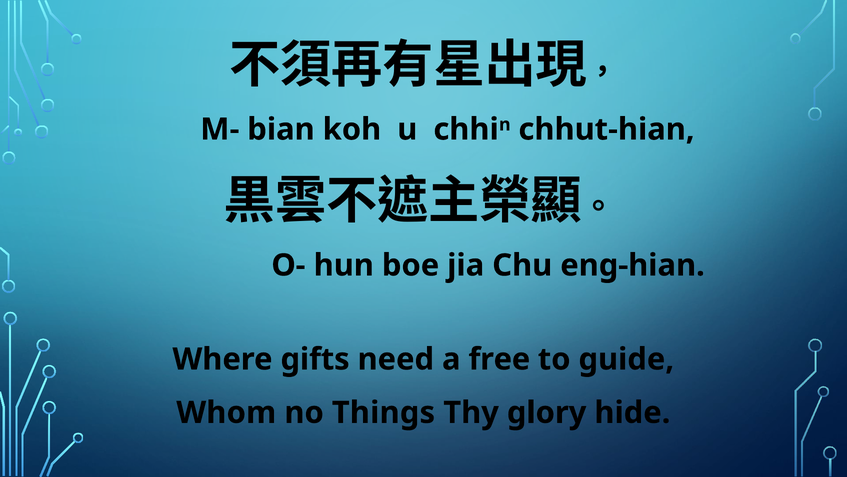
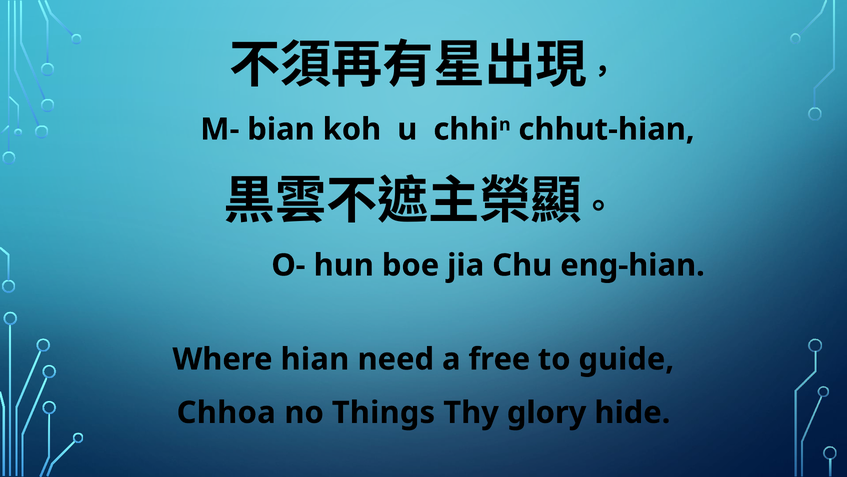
gifts: gifts -> hian (315, 359)
Whom: Whom -> Chhoa (226, 412)
